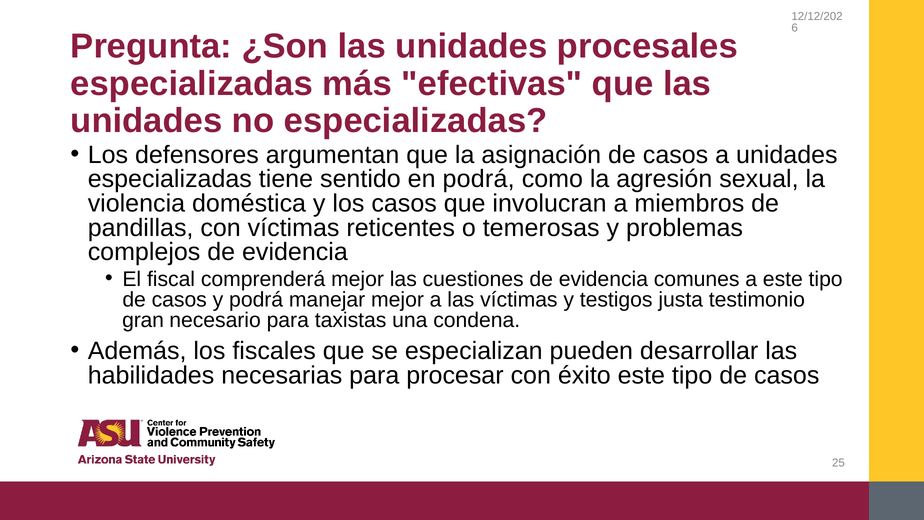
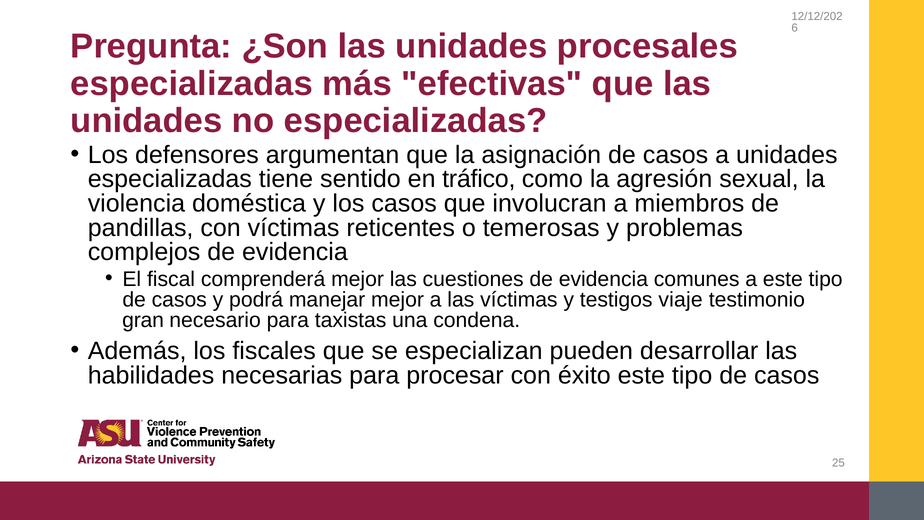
en podrá: podrá -> tráfico (479, 179)
justa: justa -> viaje (681, 300)
